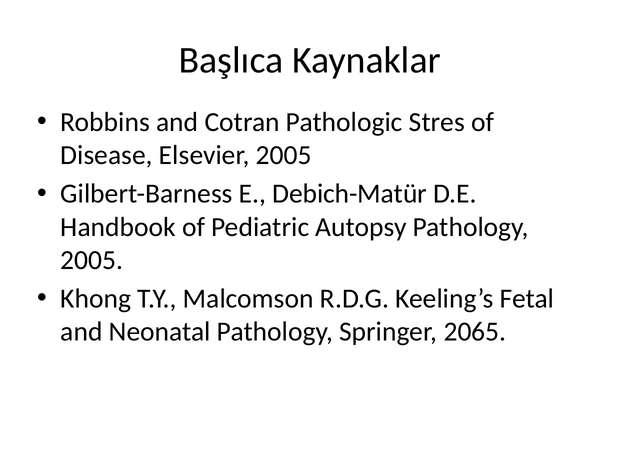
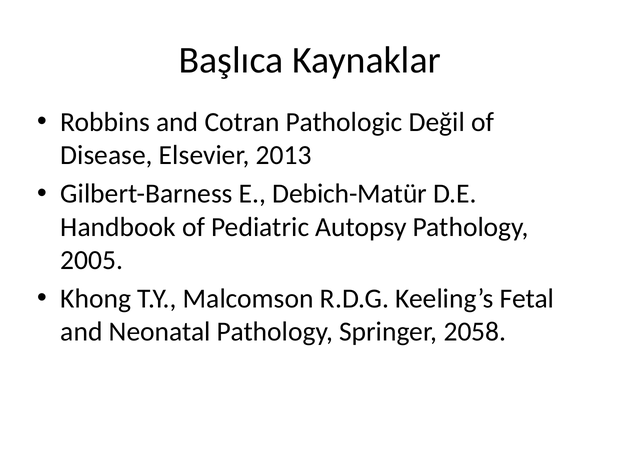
Stres: Stres -> Değil (437, 122)
Elsevier 2005: 2005 -> 2013 (284, 155)
2065: 2065 -> 2058 (475, 332)
